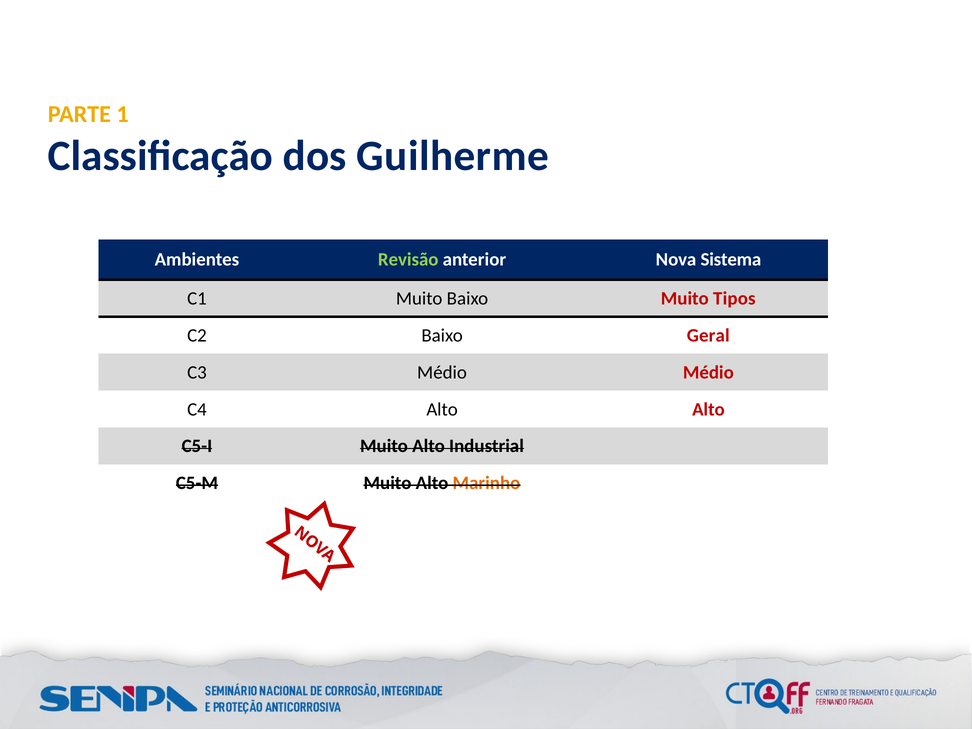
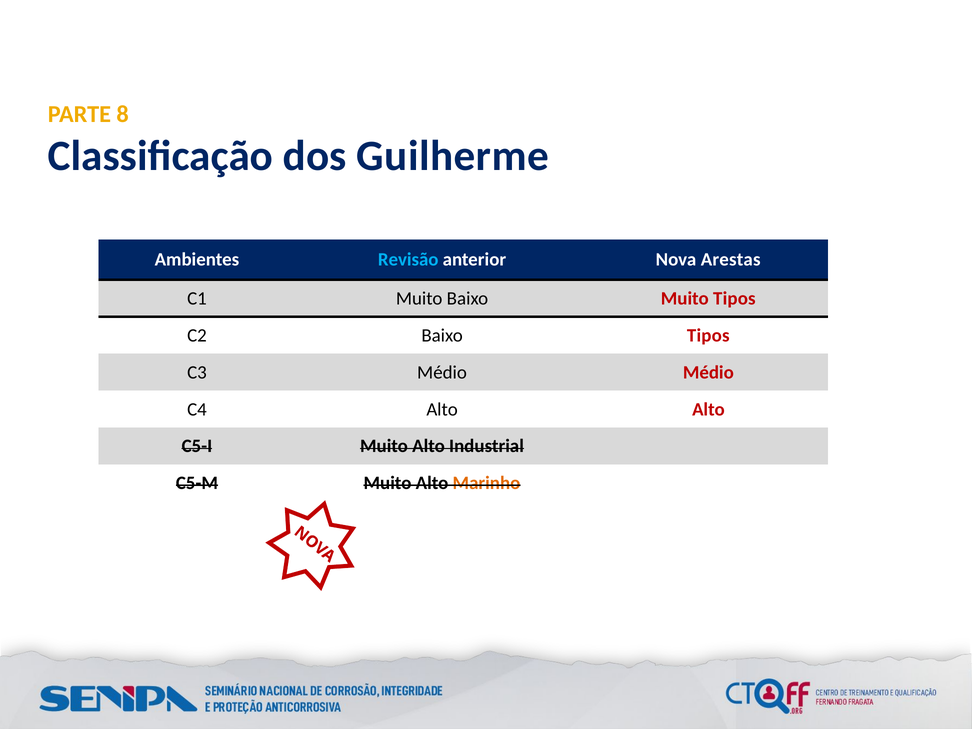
1: 1 -> 8 (123, 114)
Revisão colour: light green -> light blue (408, 260)
Sistema: Sistema -> Arestas (731, 260)
Baixo Geral: Geral -> Tipos (708, 335)
